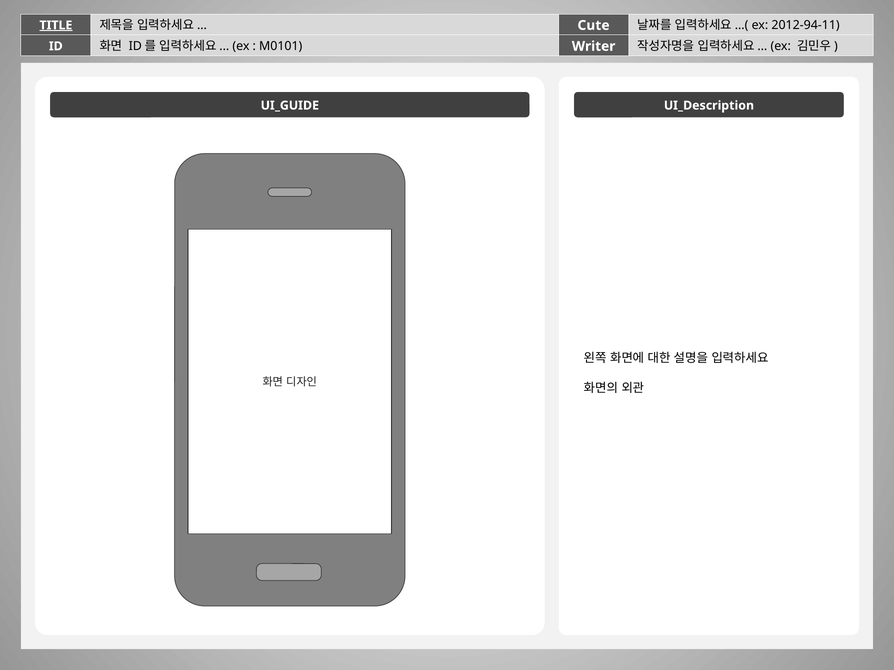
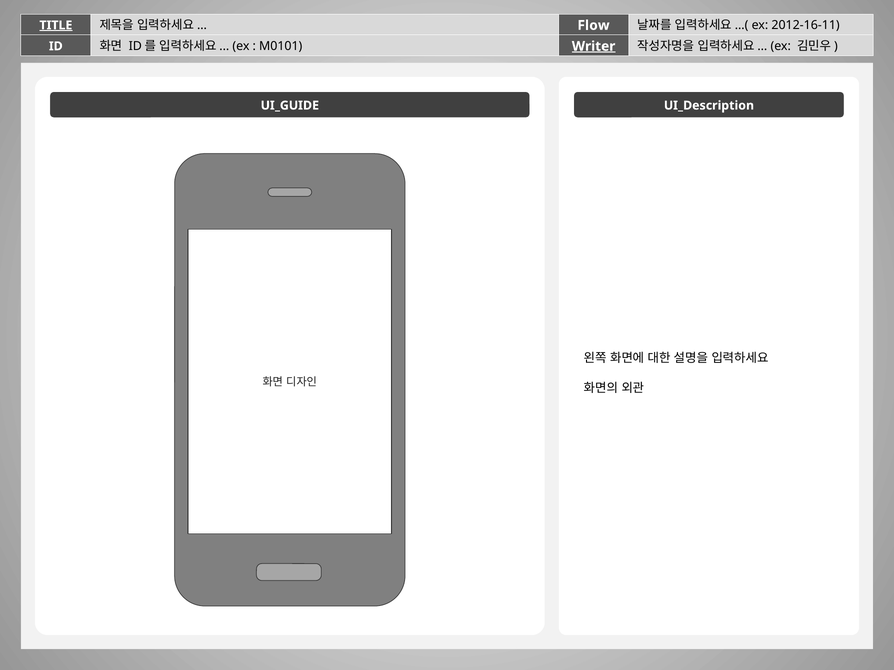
Cute: Cute -> Flow (594, 25)
2012-94-11: 2012-94-11 -> 2012-16-11 (806, 25)
Writer underline: none -> present (594, 46)
